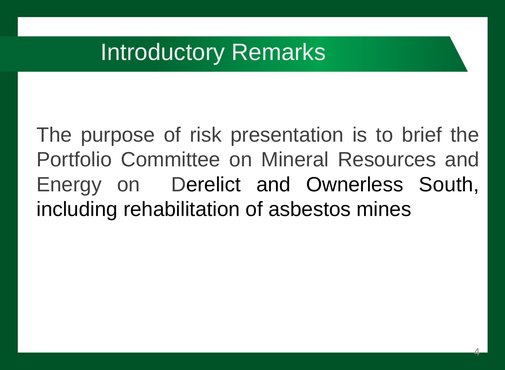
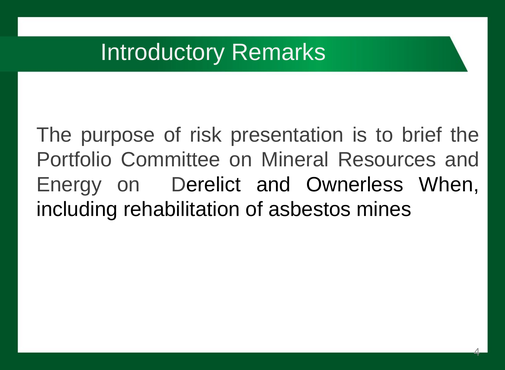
South: South -> When (449, 184)
